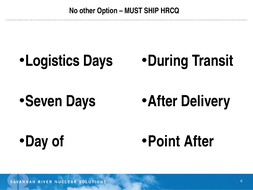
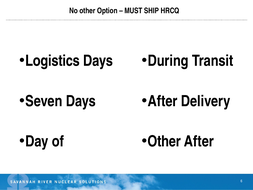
Point: Point -> Other (164, 141)
